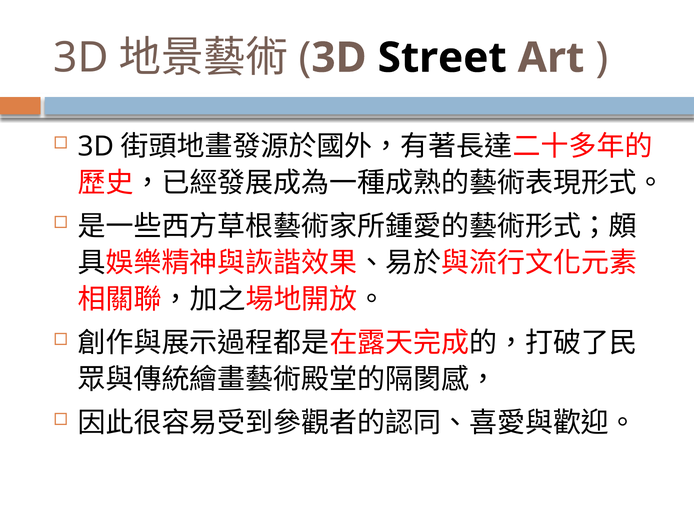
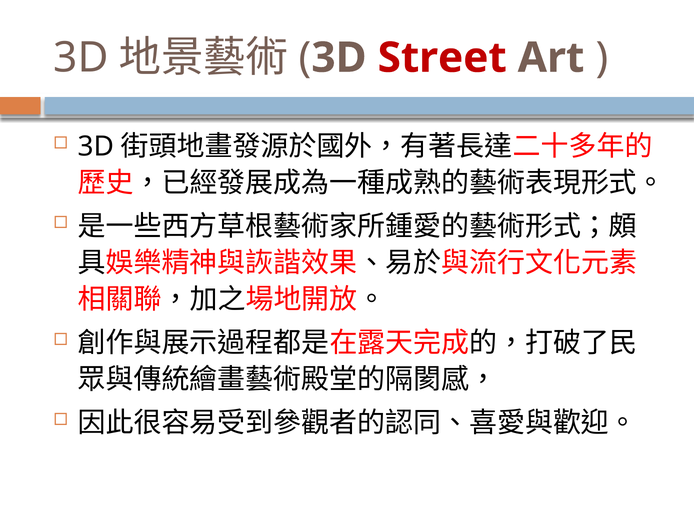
Street colour: black -> red (442, 58)
